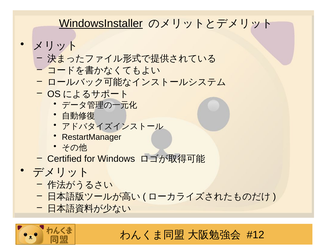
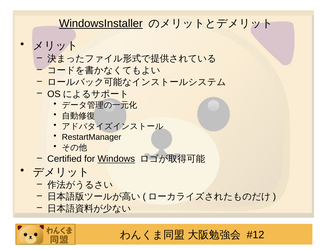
Windows underline: none -> present (116, 159)
